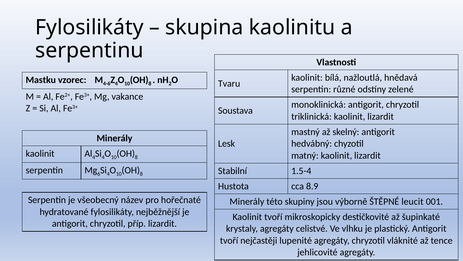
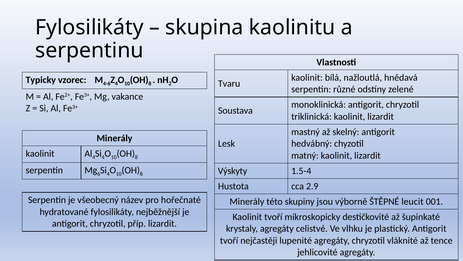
Mastku: Mastku -> Typicky (41, 80)
Stabilní: Stabilní -> Výskyty (233, 171)
8.9: 8.9 -> 2.9 (312, 186)
